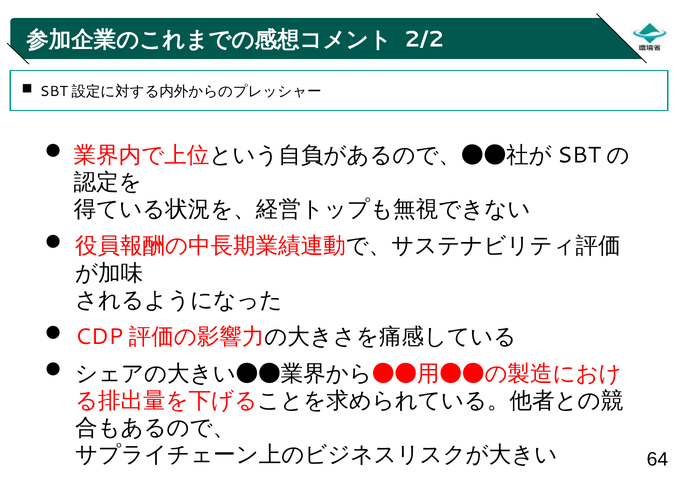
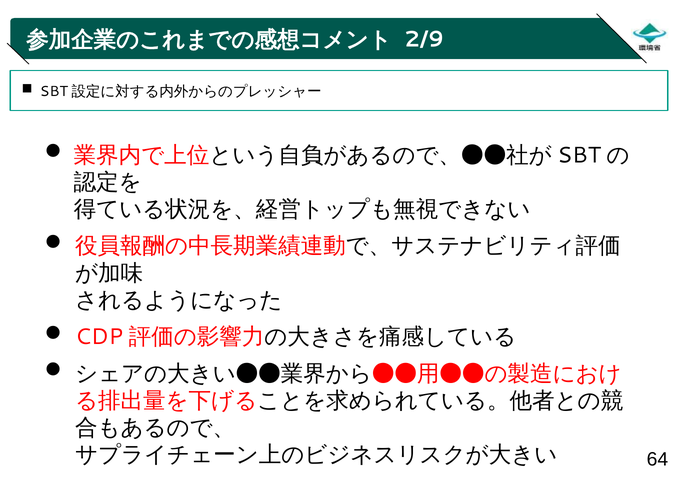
2/2: 2/2 -> 2/9 (424, 40)
